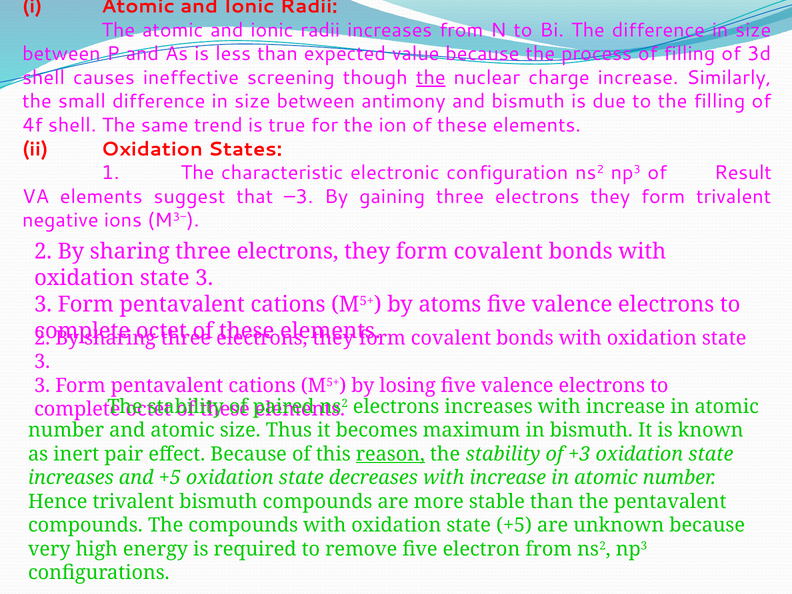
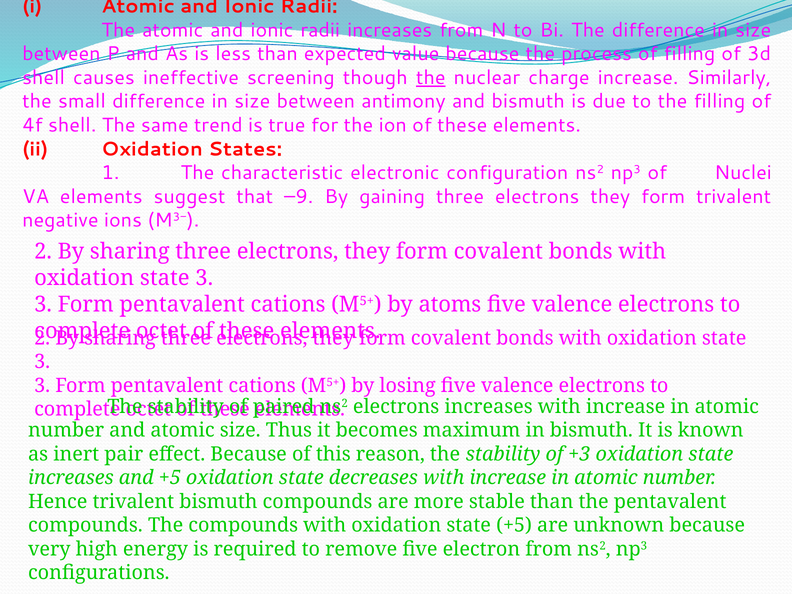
Result: Result -> Nuclei (743, 173)
–3: –3 -> –9 (299, 196)
reason underline: present -> none (390, 454)
